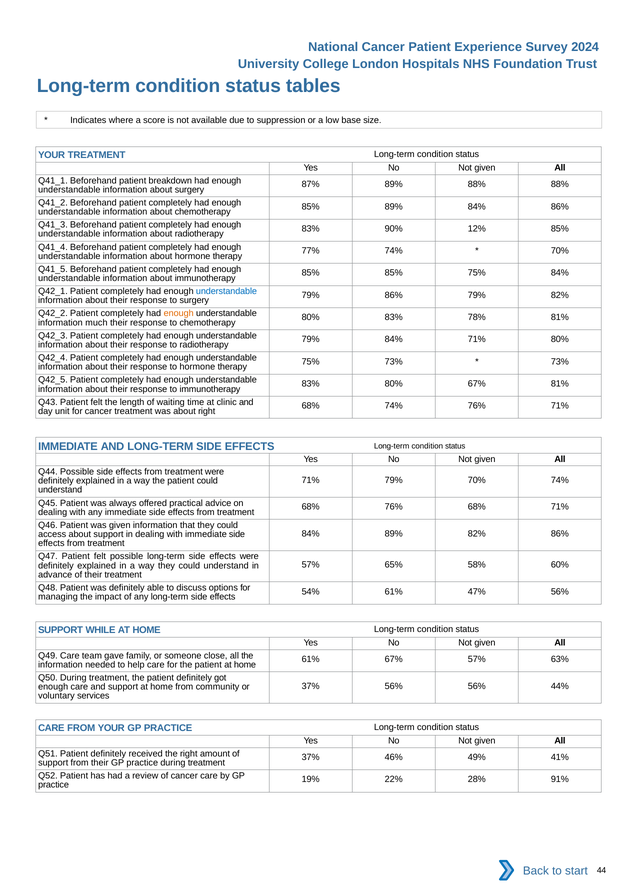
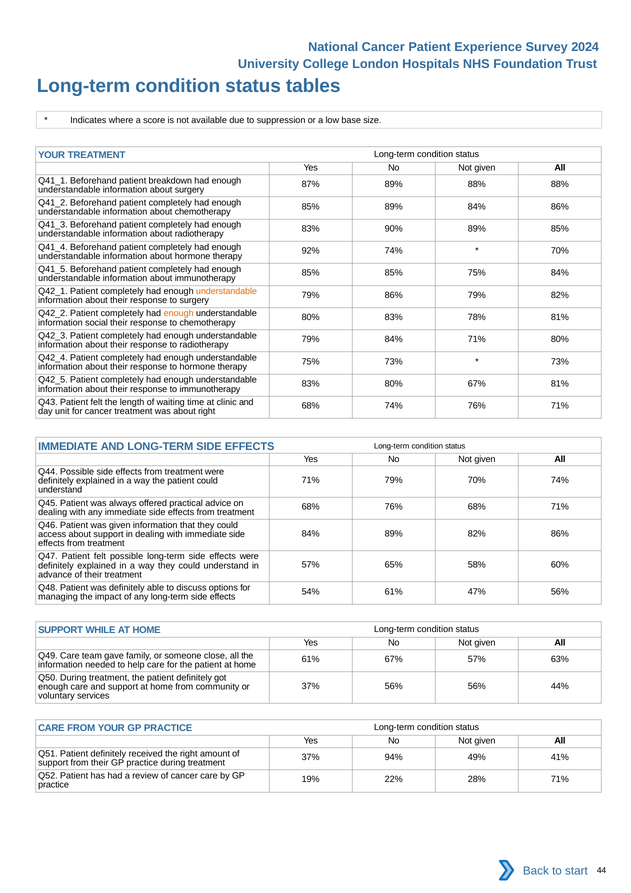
90% 12%: 12% -> 89% (477, 229)
77%: 77% -> 92% (311, 251)
understandable colour: blue -> orange (226, 291)
much: much -> social (97, 323)
46%: 46% -> 94% (394, 757)
28% 91%: 91% -> 71% (560, 779)
